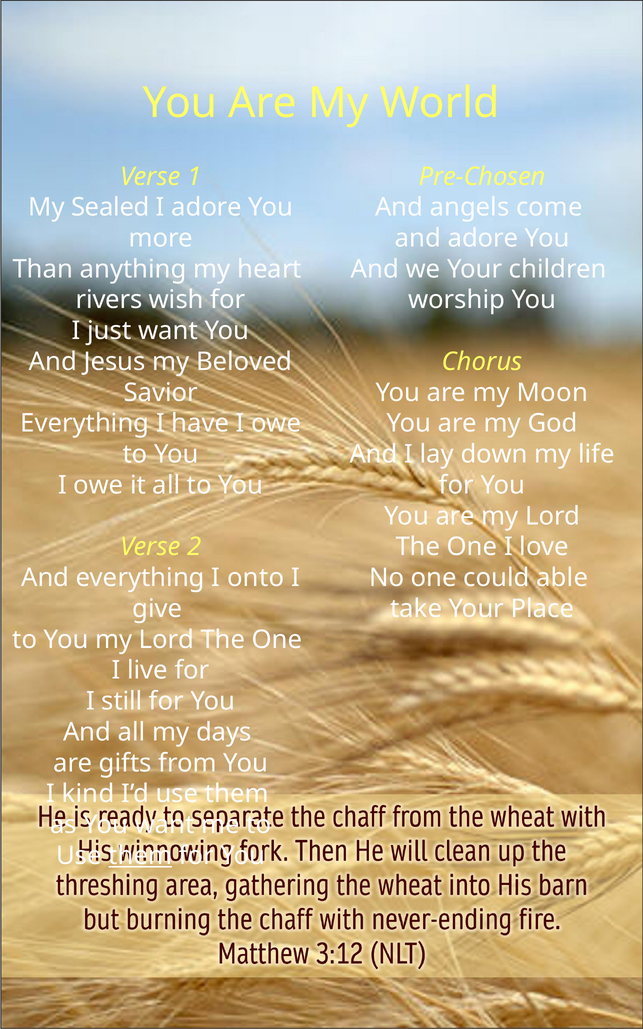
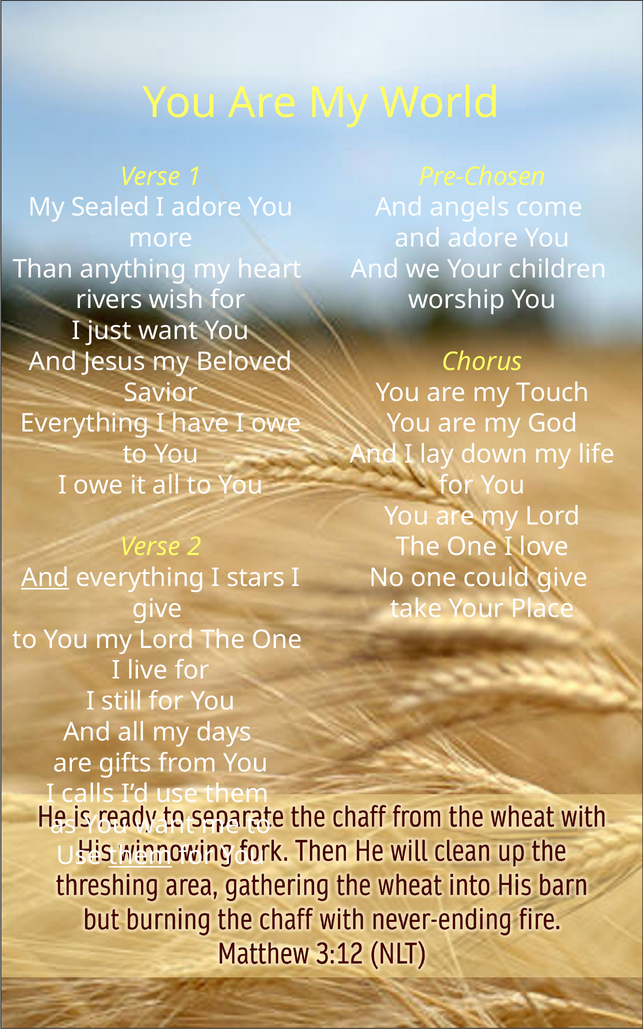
Moon: Moon -> Touch (553, 393)
And underline: none -> present (45, 578)
onto: onto -> stars (256, 578)
could able: able -> give (562, 578)
kind: kind -> calls (88, 794)
